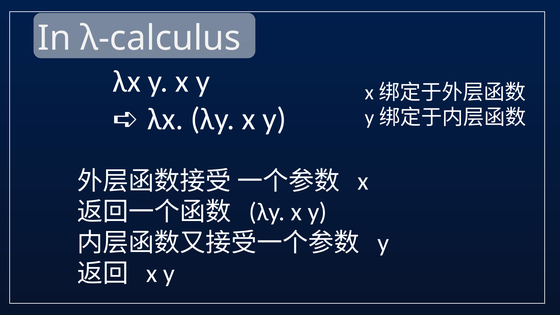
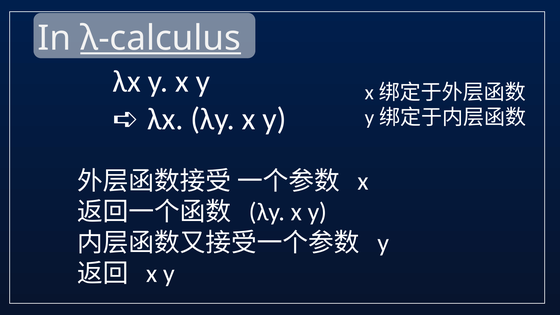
λ-calculus underline: none -> present (161, 38)
